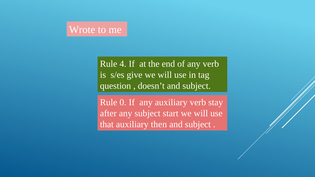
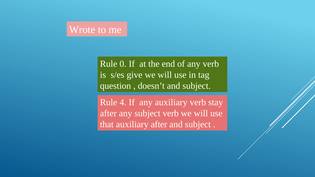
4: 4 -> 0 (123, 64)
0: 0 -> 4 (123, 103)
subject start: start -> verb (171, 114)
auxiliary then: then -> after (159, 125)
